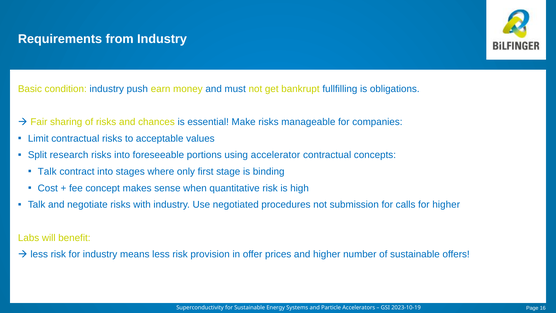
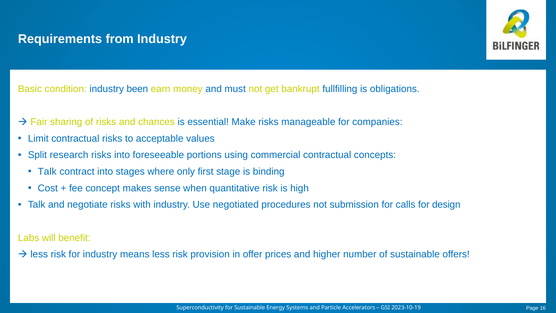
push: push -> been (137, 89)
accelerator: accelerator -> commercial (276, 155)
for higher: higher -> design (446, 205)
